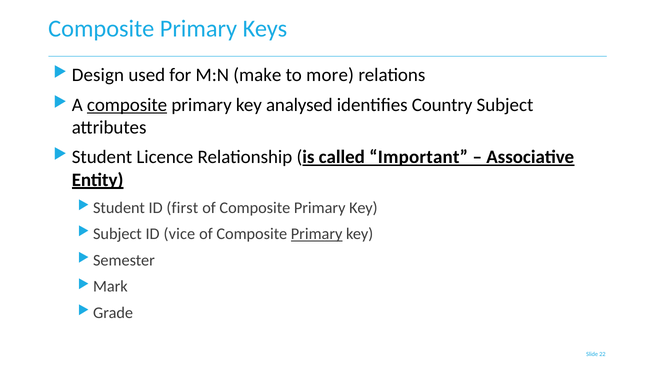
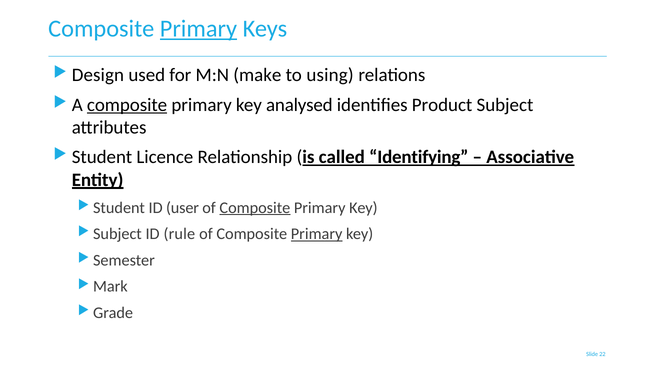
Primary underline: none -> present (198, 29)
more: more -> using (330, 75)
Country: Country -> Product (442, 105)
Important: Important -> Identifying (419, 157)
first: first -> user (183, 207)
Composite underline: none -> present (255, 207)
vice: vice -> rule (179, 234)
